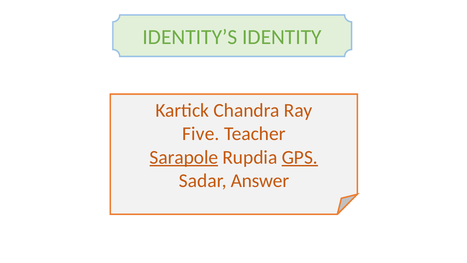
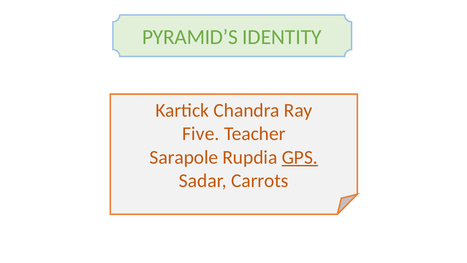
IDENTITY’S: IDENTITY’S -> PYRAMID’S (190, 37)
Sarapole underline: present -> none (184, 157)
Answer: Answer -> Carrots (260, 180)
